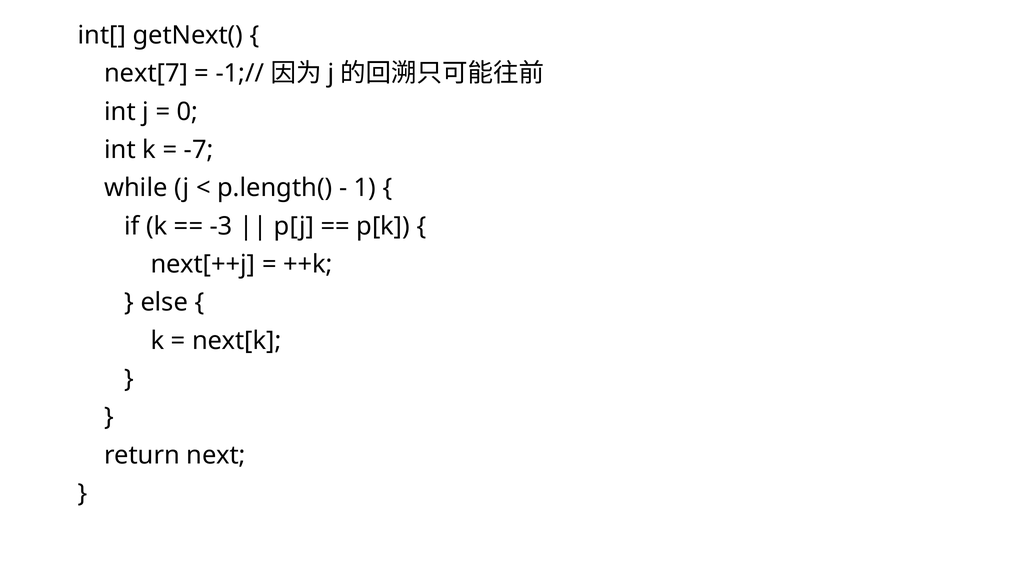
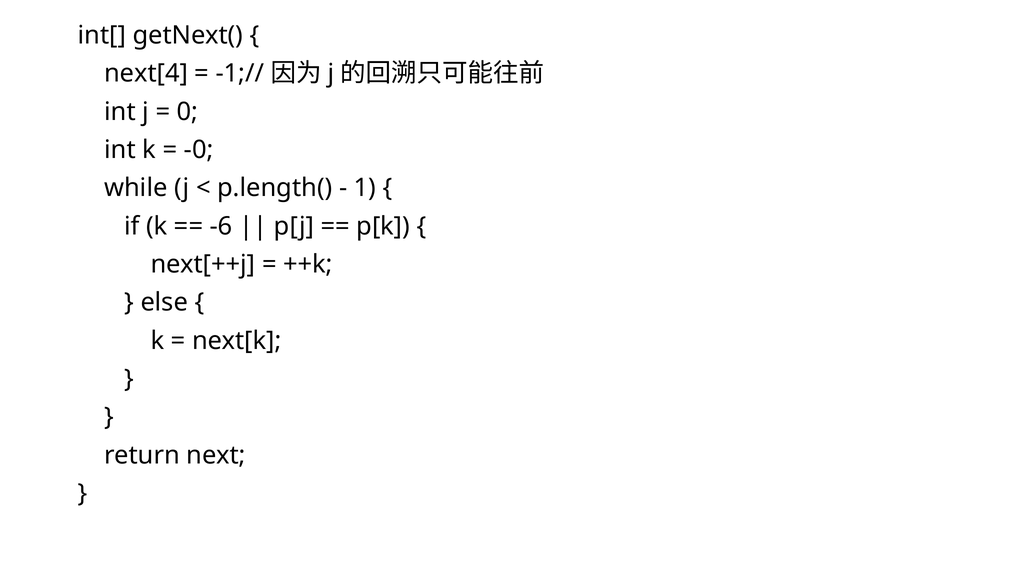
next[7: next[7 -> next[4 (146, 73)
-7: -7 -> -0 (199, 150)
-3: -3 -> -6 (221, 226)
